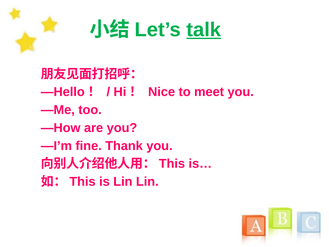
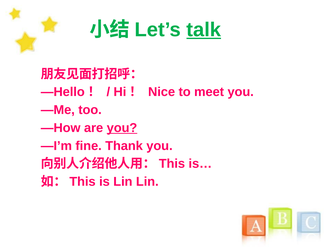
you underline: none -> present (122, 128)
